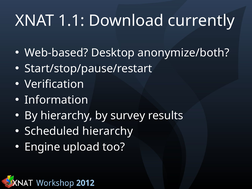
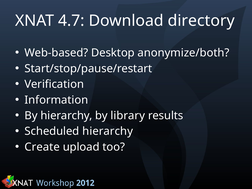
1.1: 1.1 -> 4.7 (71, 21)
currently: currently -> directory (201, 21)
survey: survey -> library (128, 116)
Engine: Engine -> Create (42, 147)
